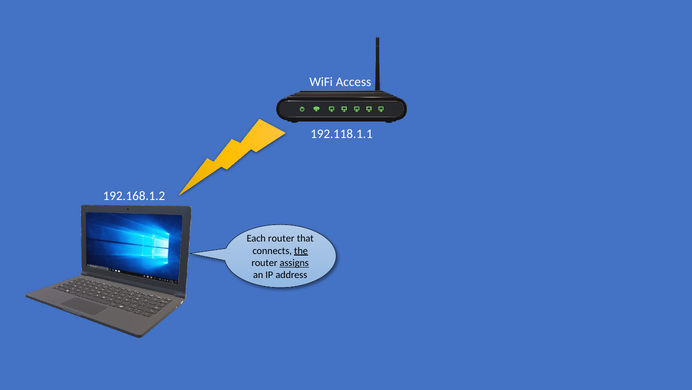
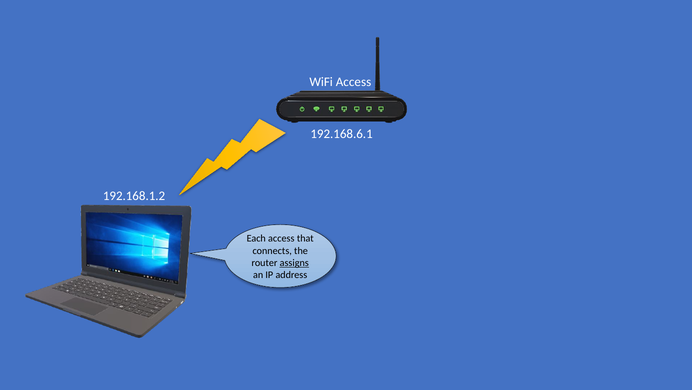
192.118.1.1: 192.118.1.1 -> 192.168.6.1 (342, 134)
Each router: router -> access (281, 238)
the underline: present -> none (301, 250)
